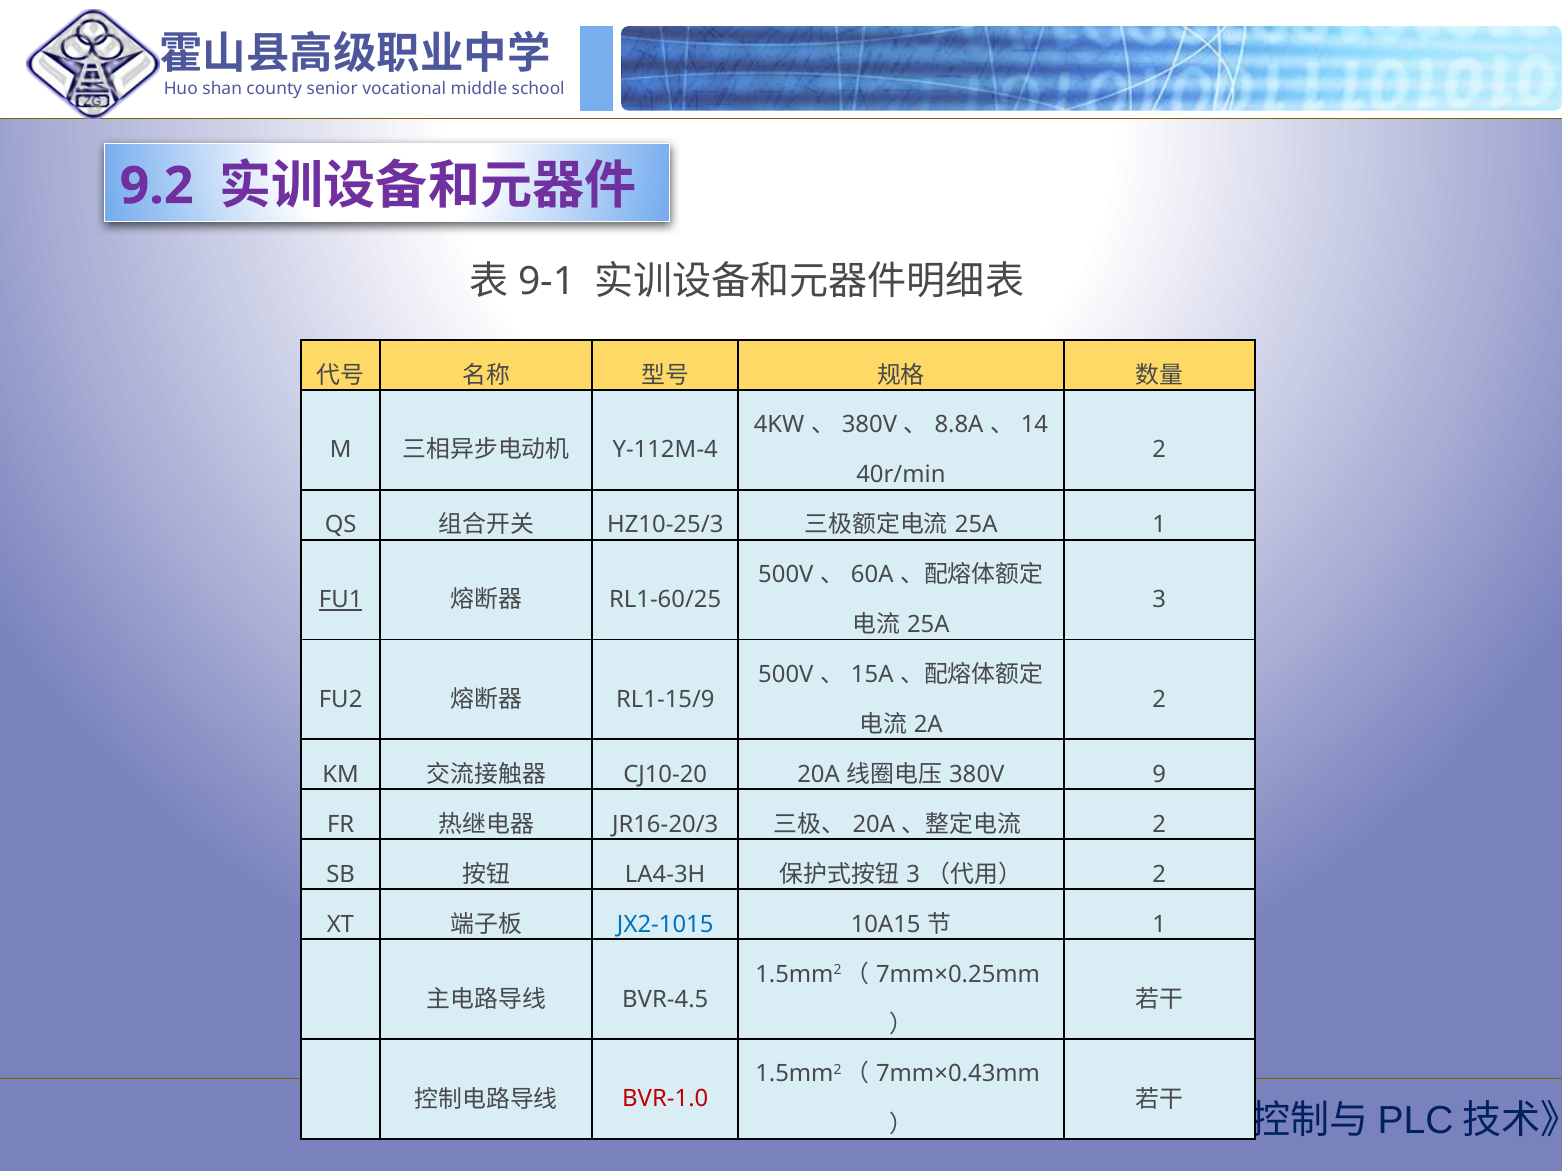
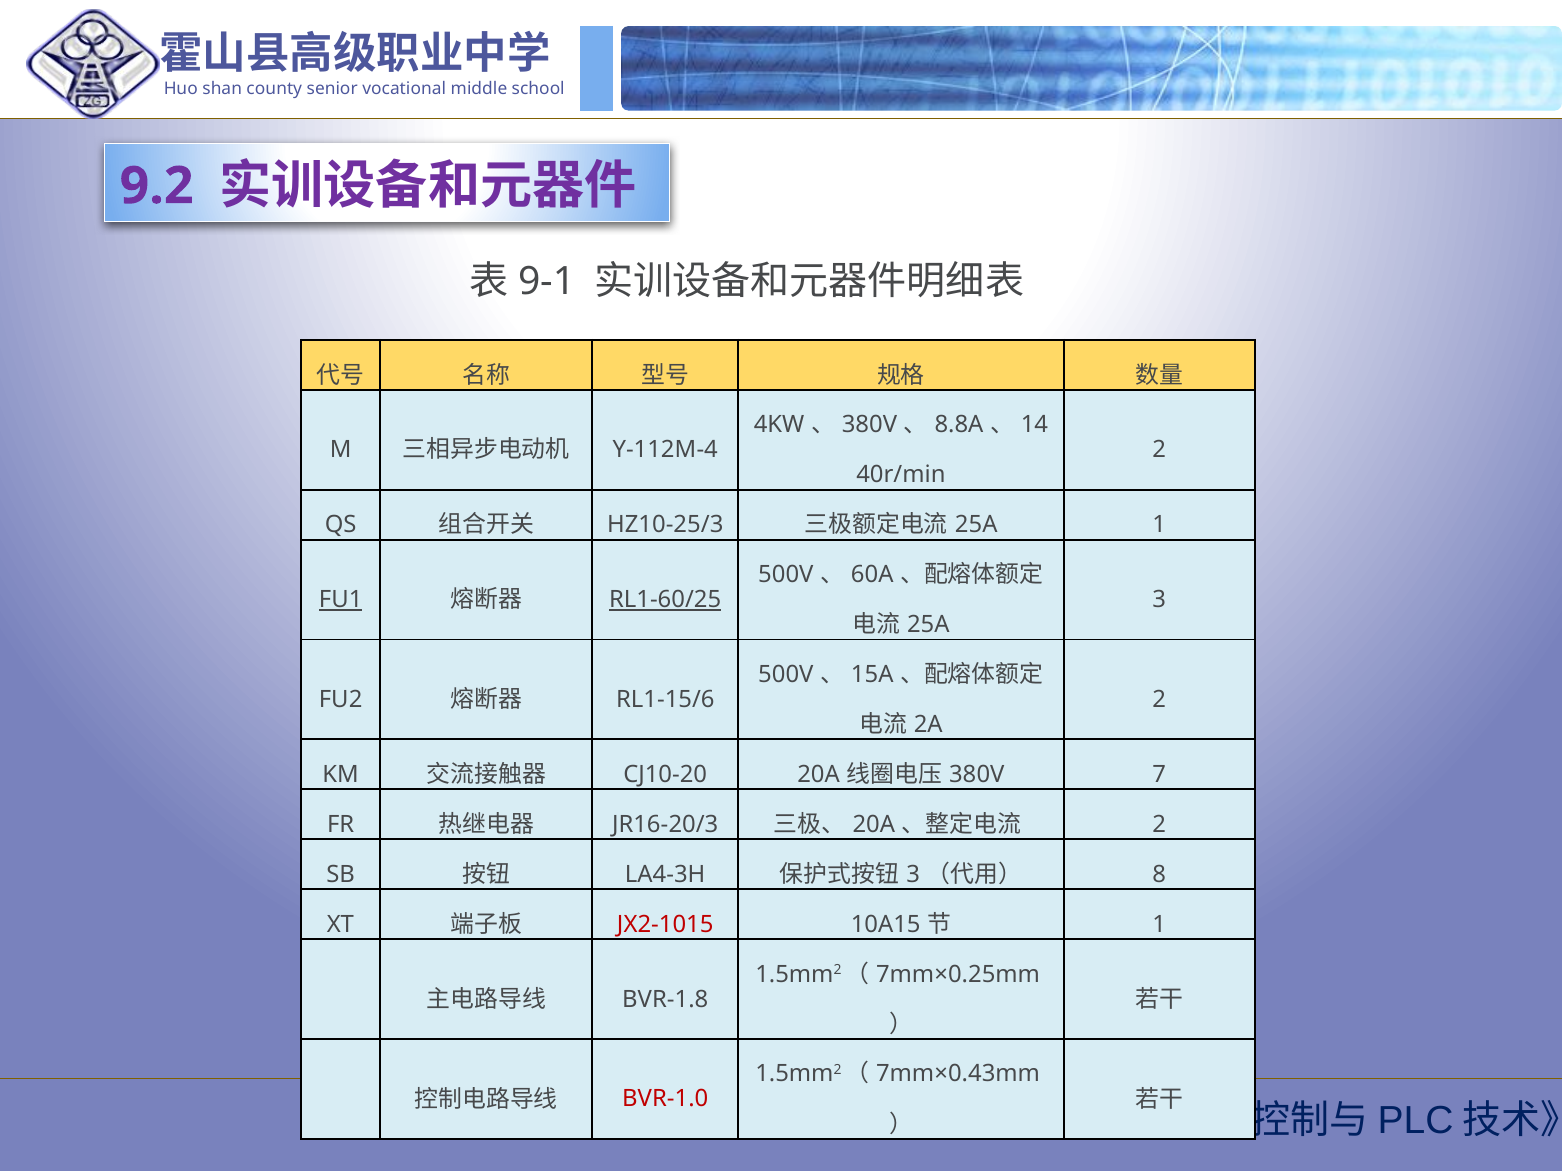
RL1-60/25 underline: none -> present (665, 599)
RL1-15/9: RL1-15/9 -> RL1-15/6 (665, 699)
9: 9 -> 7 (1159, 774)
2: 2 -> 8 (1159, 874)
JX2-1015 colour: blue -> red (665, 924)
BVR-4.5: BVR-4.5 -> BVR-1.8 (665, 999)
